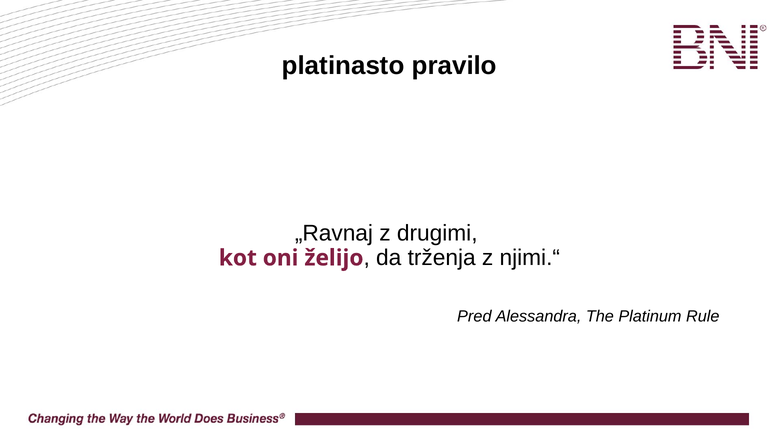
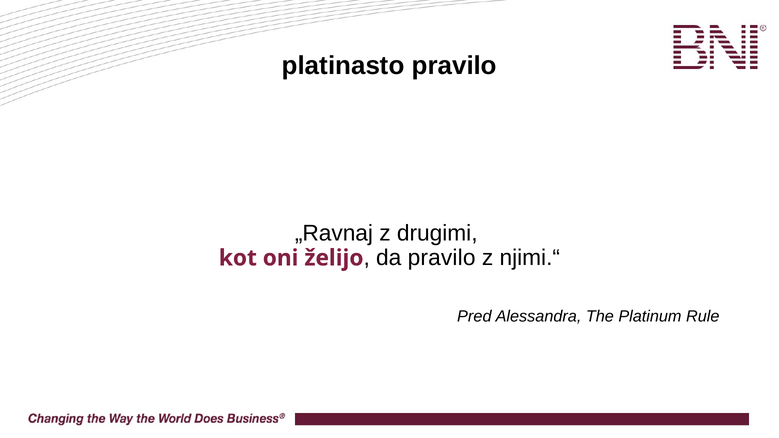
da trženja: trženja -> pravilo (442, 258)
